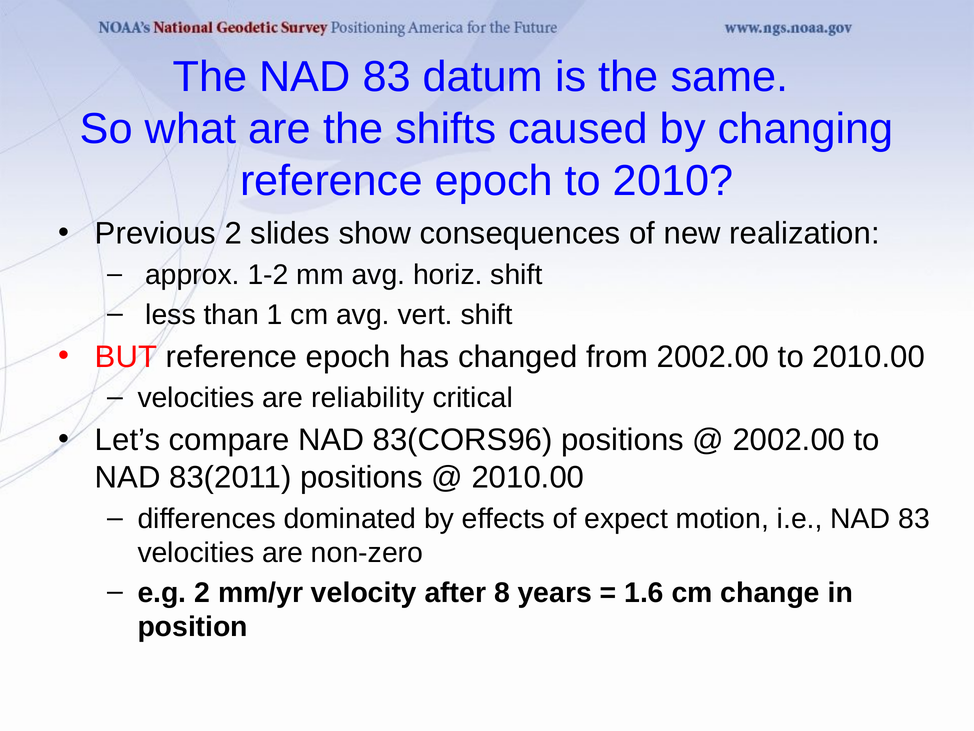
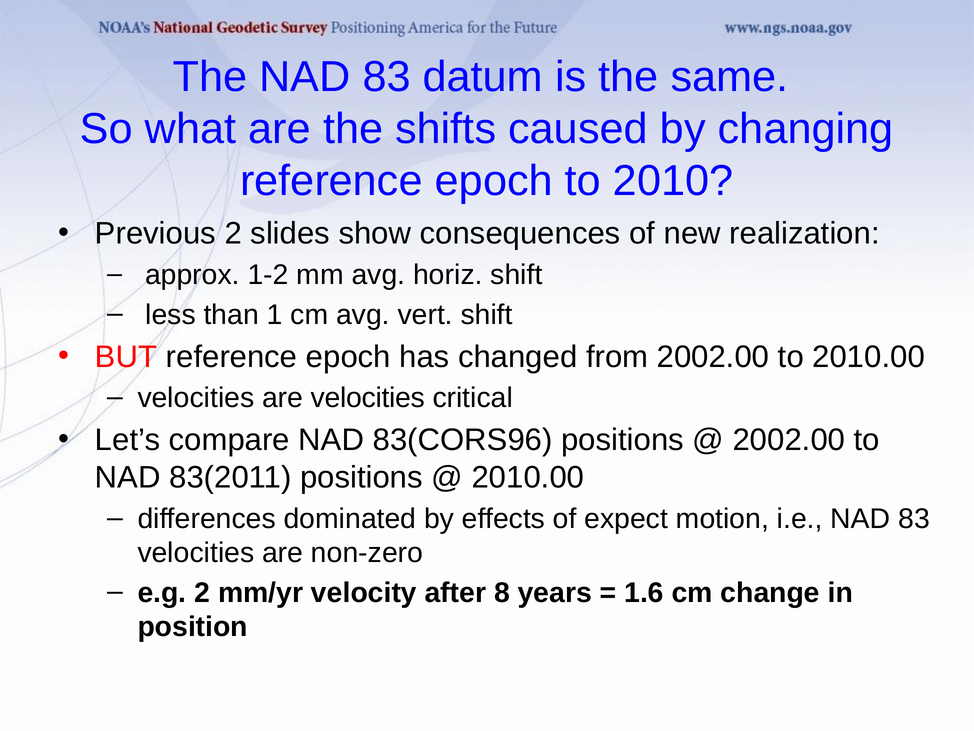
are reliability: reliability -> velocities (368, 398)
